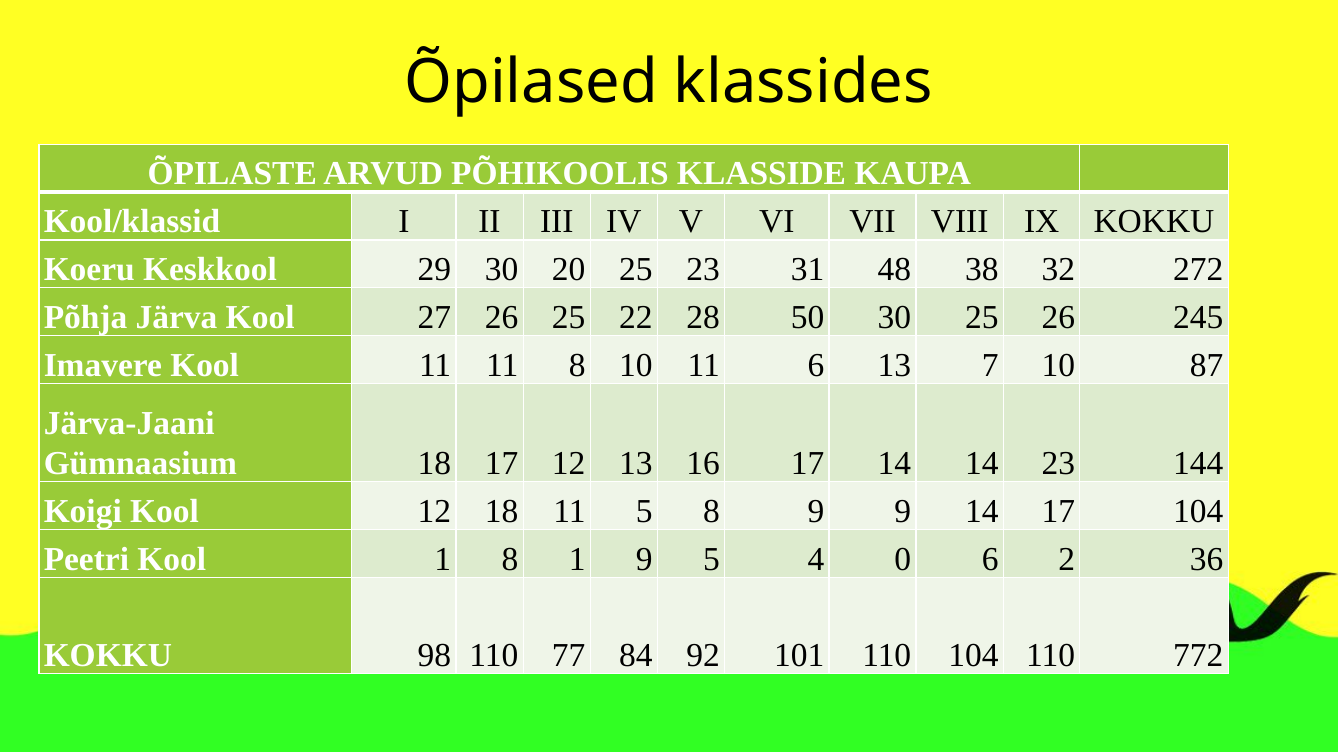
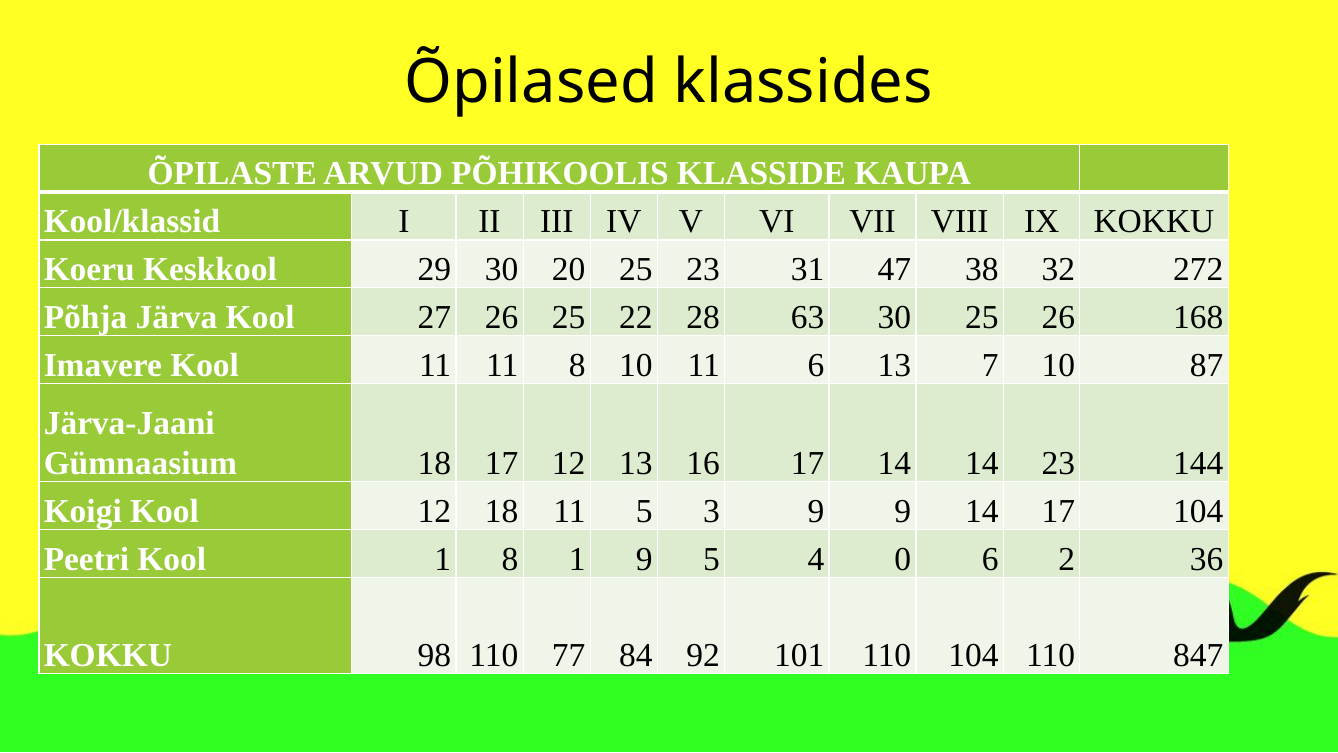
48: 48 -> 47 (894, 269)
50: 50 -> 63 (808, 317)
245: 245 -> 168 (1198, 317)
5 8: 8 -> 3 (711, 511)
772: 772 -> 847 (1198, 655)
